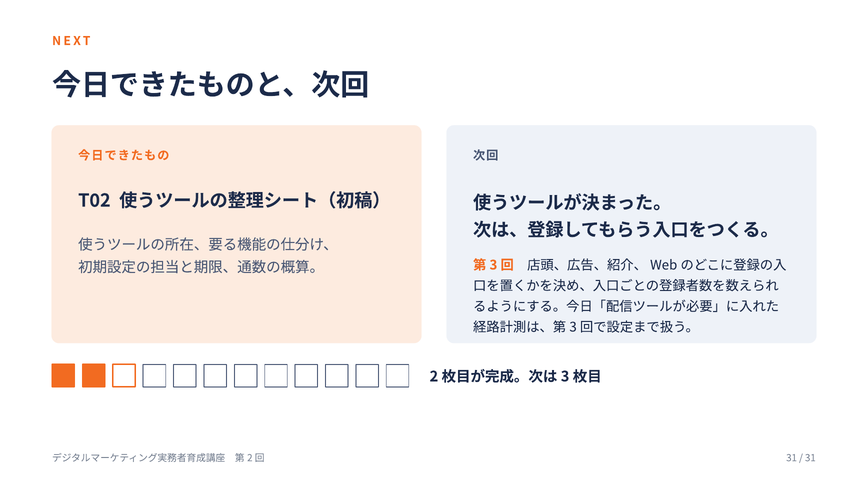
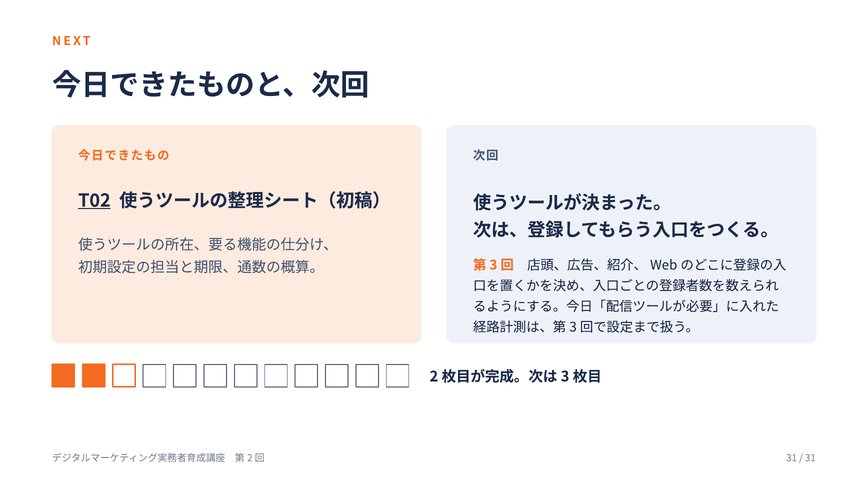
T02 underline: none -> present (94, 201)
